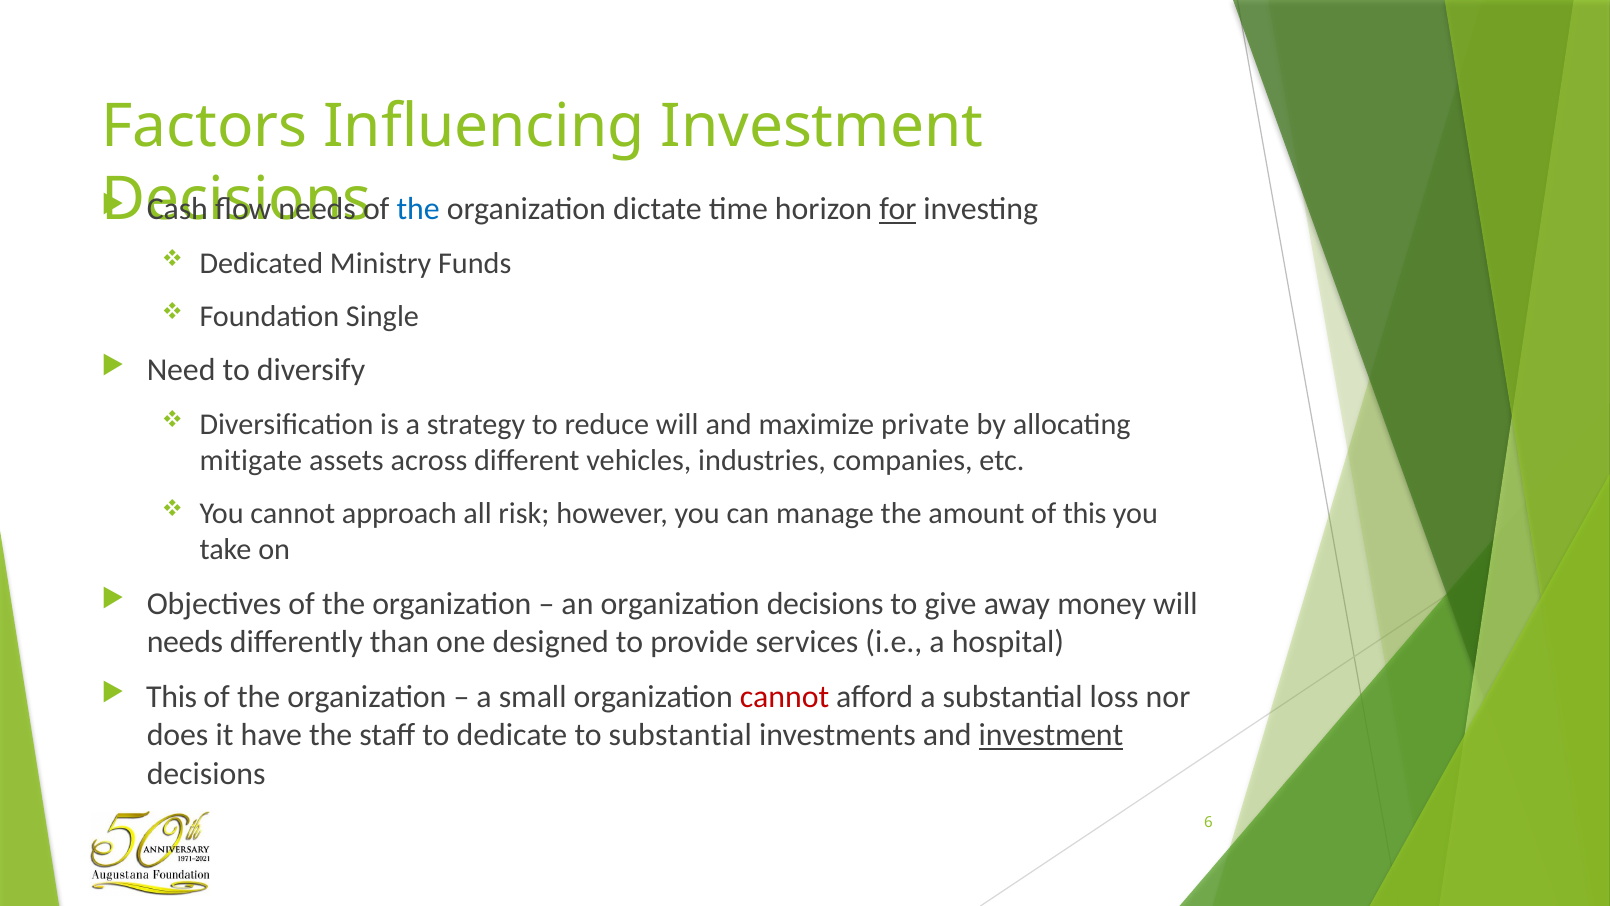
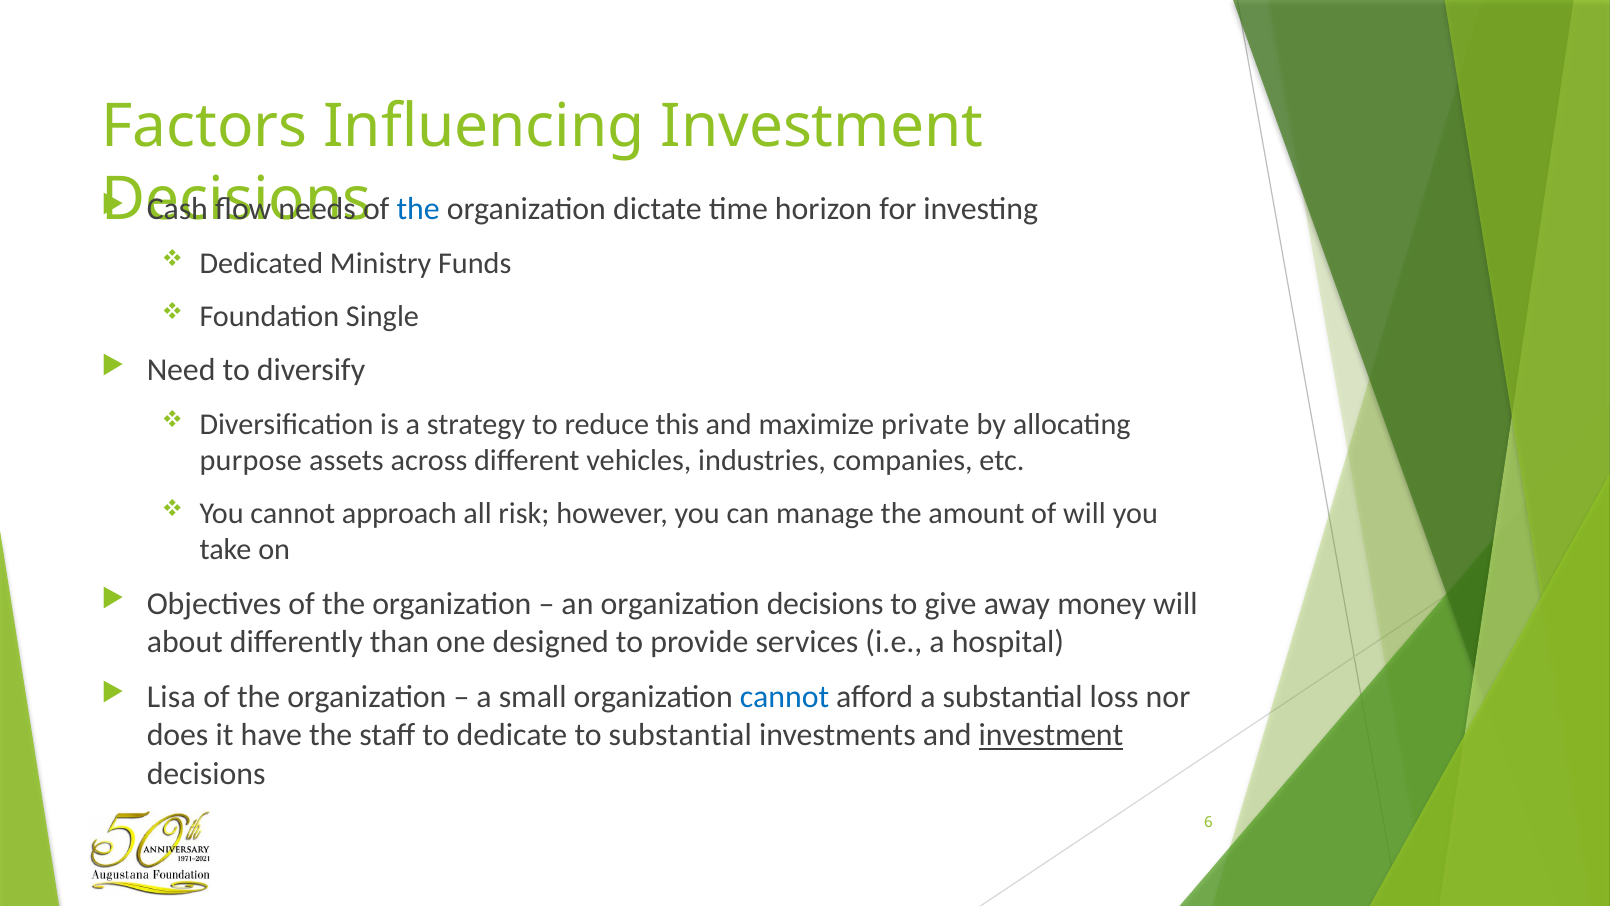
for underline: present -> none (898, 209)
reduce will: will -> this (677, 424)
mitigate: mitigate -> purpose (251, 460)
of this: this -> will (1084, 513)
needs: needs -> about (185, 642)
This: This -> Lisa (171, 697)
cannot colour: red -> blue (784, 697)
